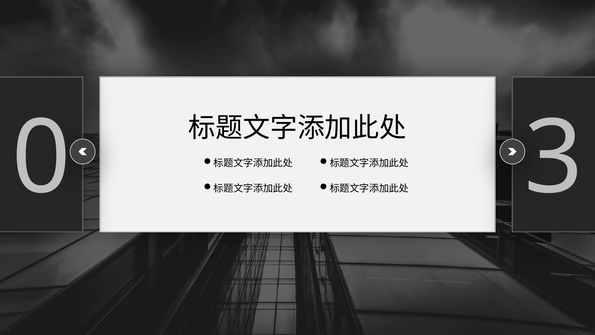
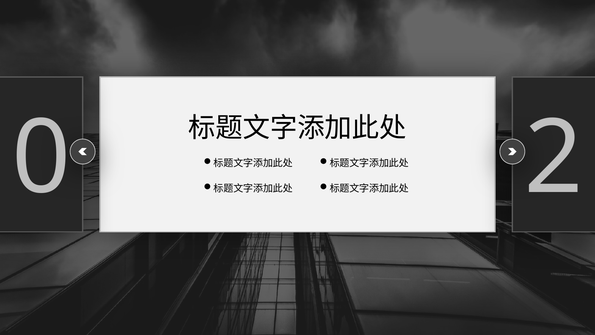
3: 3 -> 2 (554, 158)
